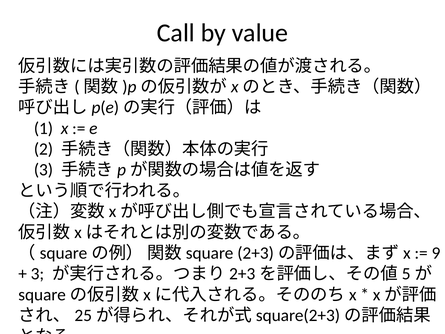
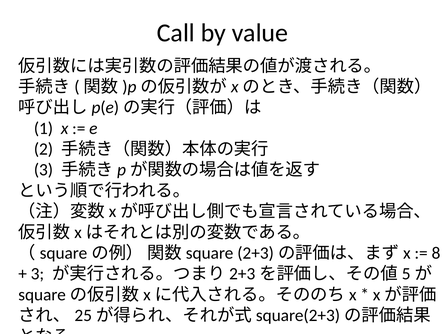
9: 9 -> 8 (436, 253)
